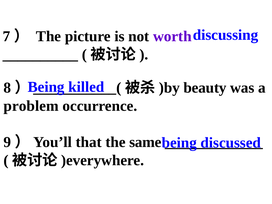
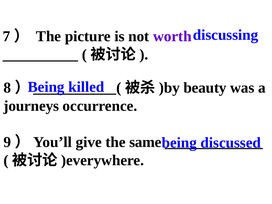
problem: problem -> journeys (31, 106)
that: that -> give (89, 142)
